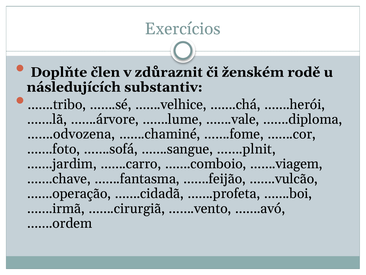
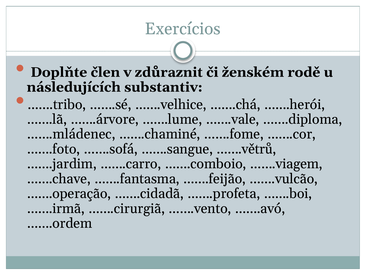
…….odvozena: …….odvozena -> …….mládenec (71, 134)
…….plnit: …….plnit -> …….větrů (246, 149)
